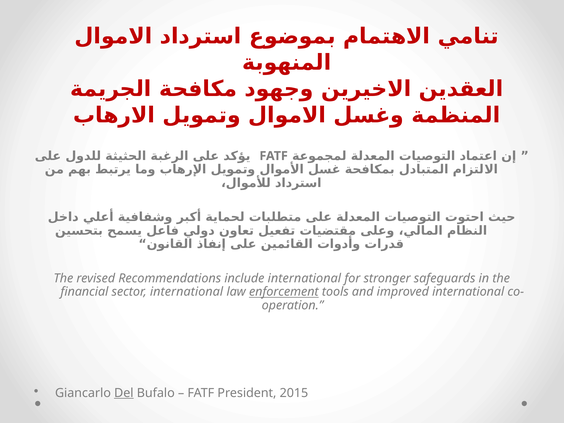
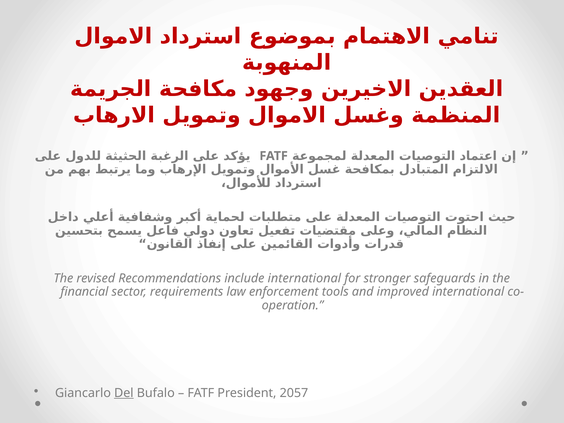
sector international: international -> requirements (187, 292)
enforcement underline: present -> none (284, 292)
2015: 2015 -> 2057 (294, 393)
